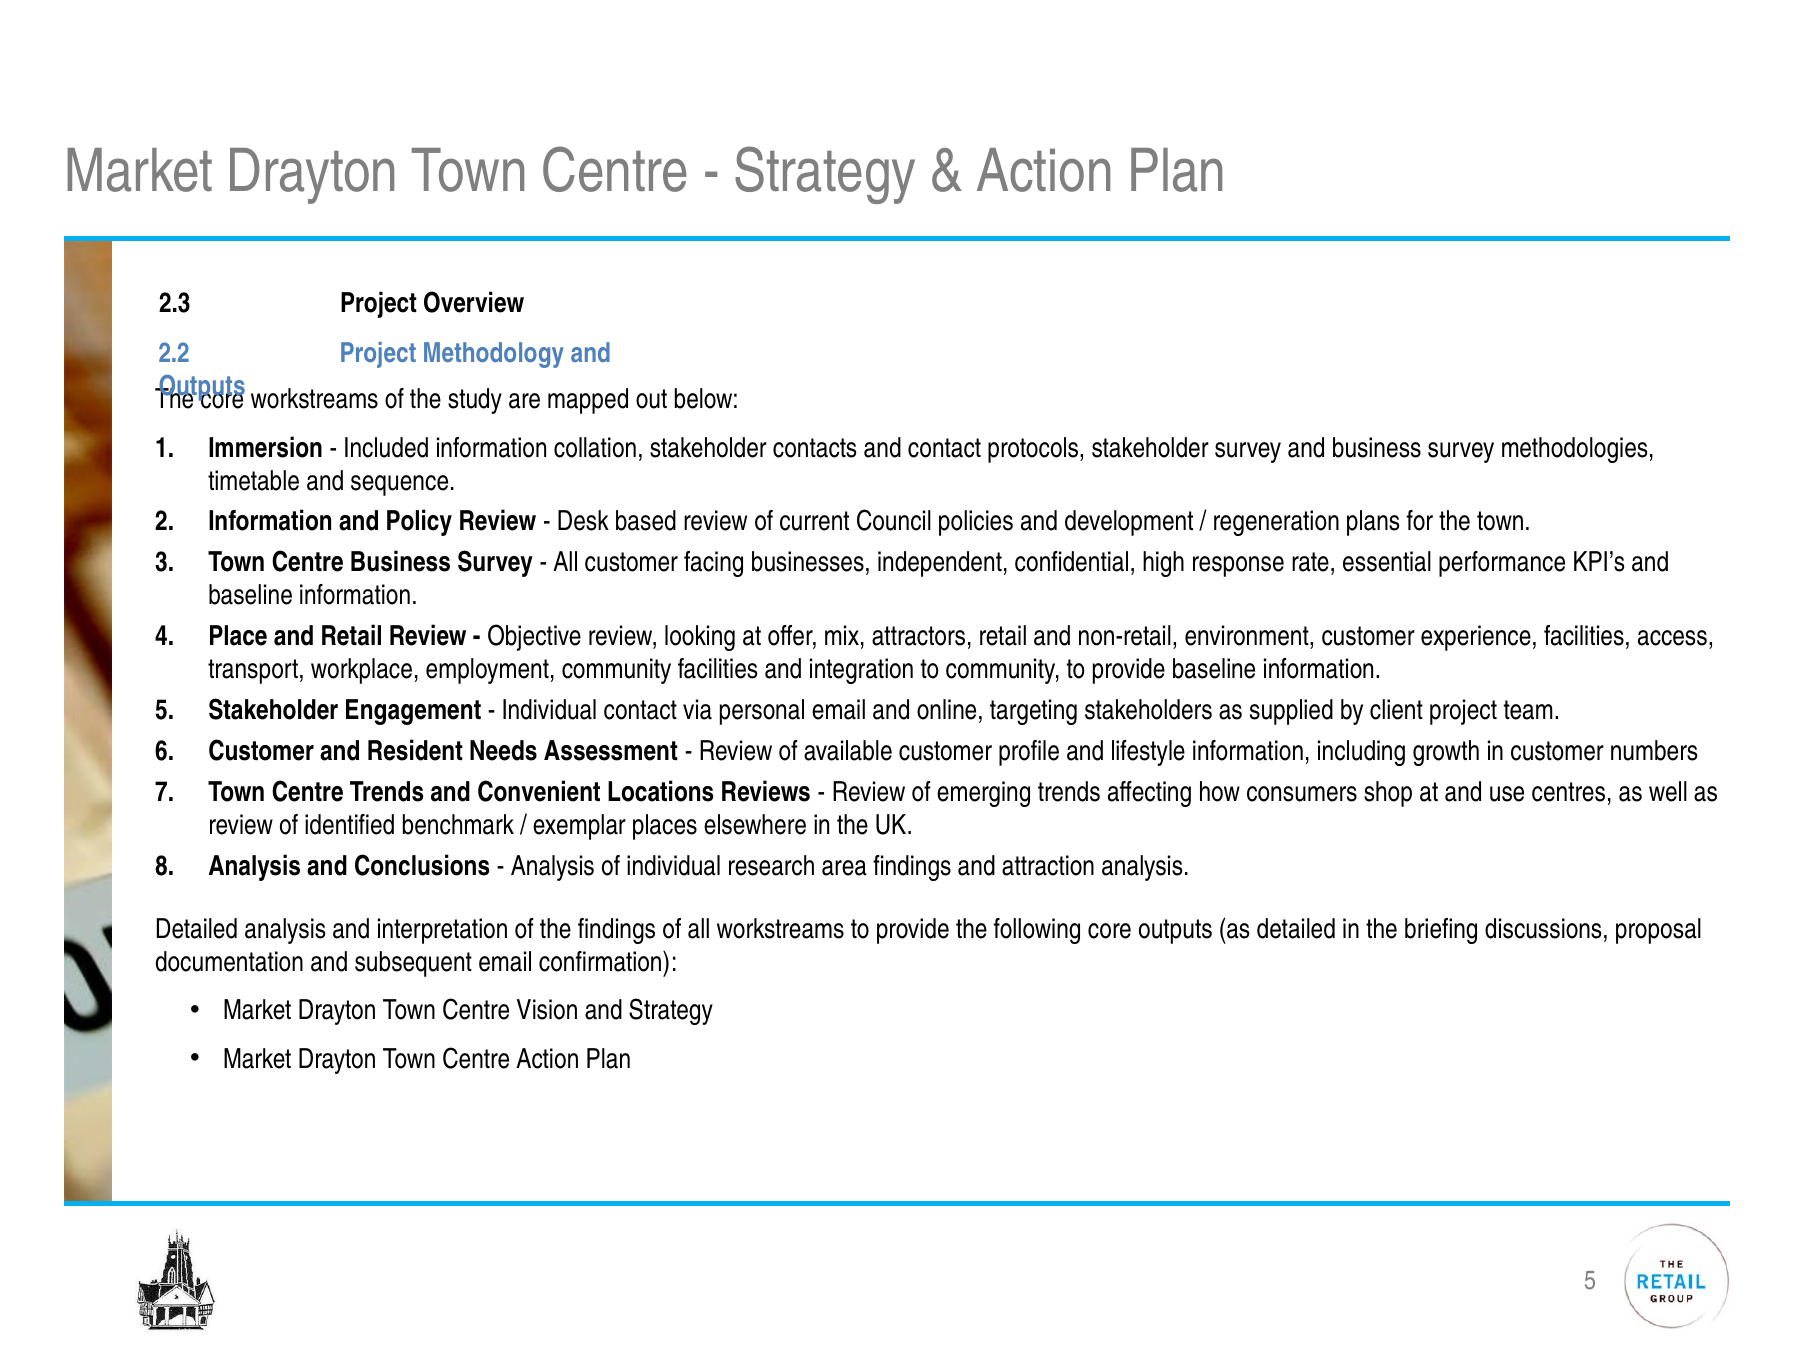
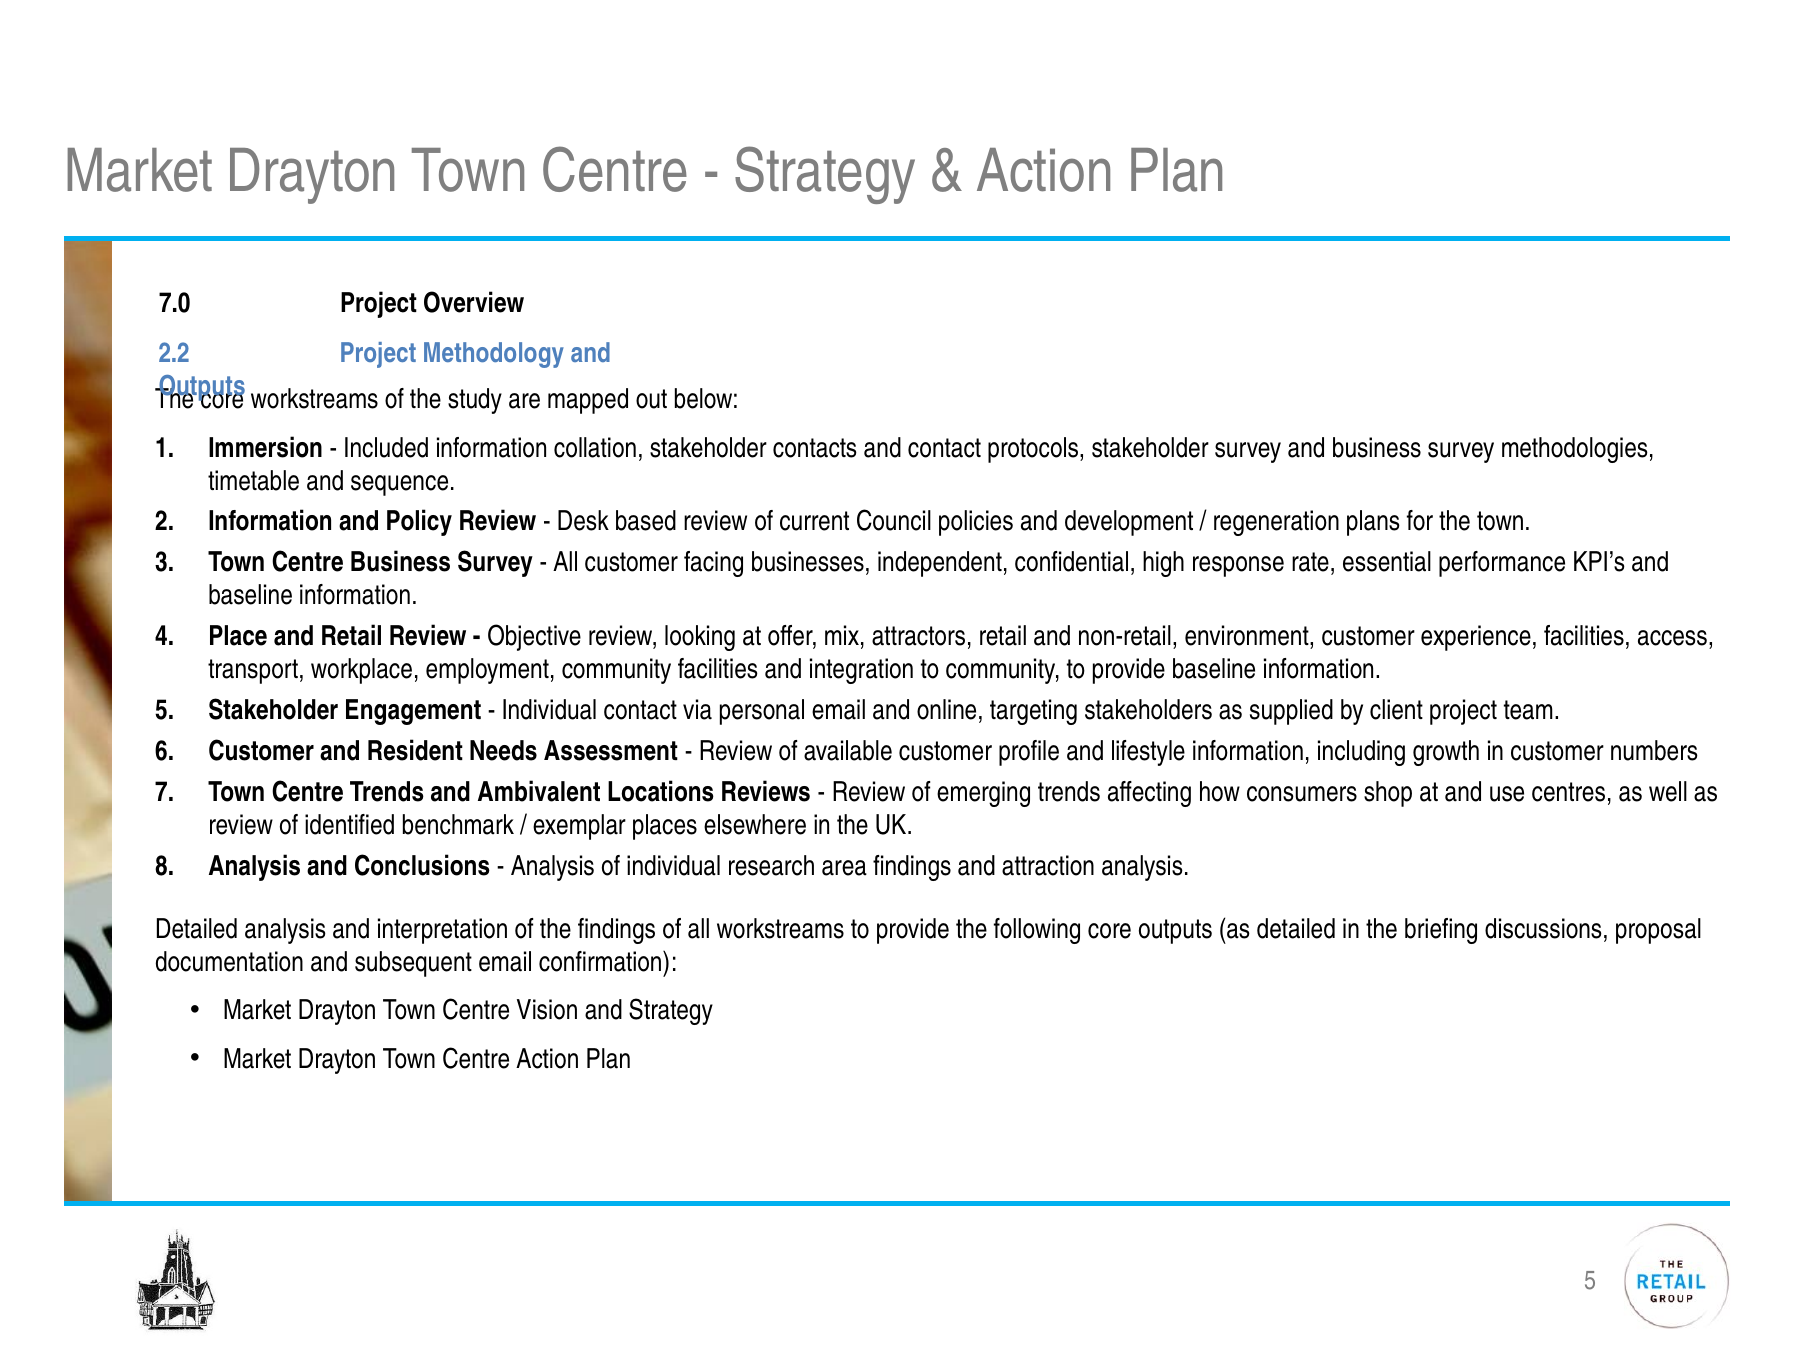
2.3: 2.3 -> 7.0 (175, 304)
Convenient: Convenient -> Ambivalent (539, 792)
